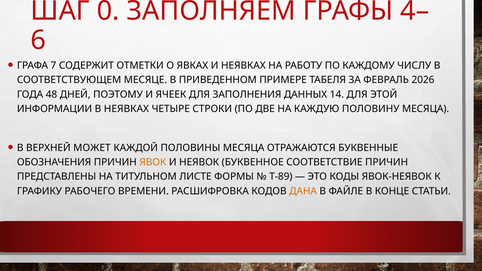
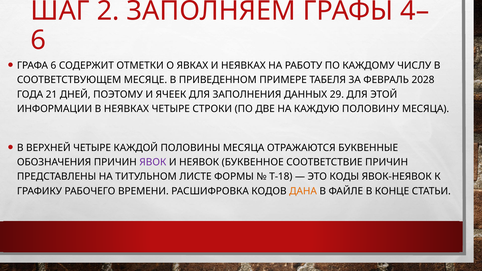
0: 0 -> 2 (108, 11)
ГРАФА 7: 7 -> 6 (53, 65)
2026: 2026 -> 2028 (423, 80)
48: 48 -> 21 (51, 94)
14: 14 -> 29 (337, 94)
ВЕРХНЕЙ МОЖЕТ: МОЖЕТ -> ЧЕТЫРЕ (92, 148)
ЯВОК colour: orange -> purple (153, 162)
Т-89: Т-89 -> Т-18 (281, 177)
